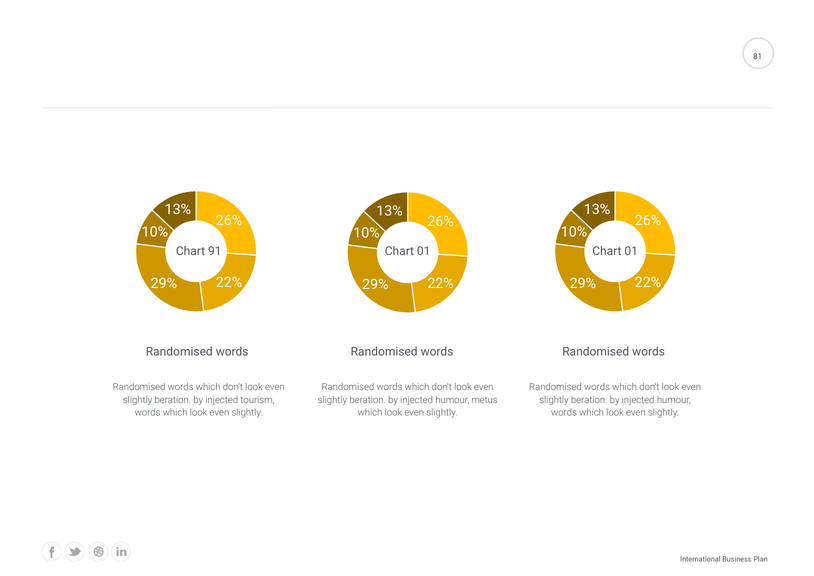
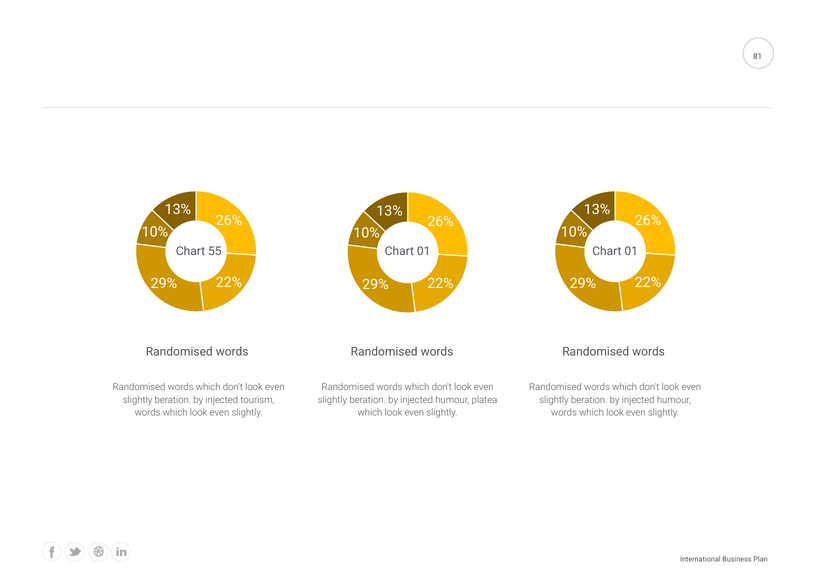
91: 91 -> 55 (215, 251)
metus: metus -> platea (484, 399)
